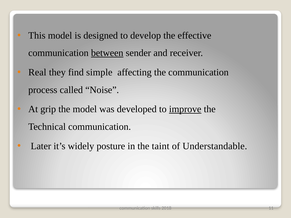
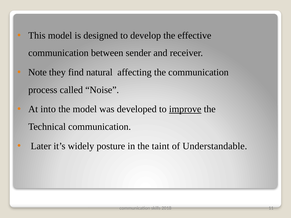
between underline: present -> none (107, 53)
Real: Real -> Note (37, 72)
simple: simple -> natural (99, 72)
grip: grip -> into (48, 109)
